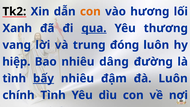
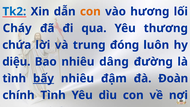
Tk2 colour: black -> blue (14, 12)
Xanh: Xanh -> Cháy (17, 28)
qua underline: present -> none (94, 28)
vang: vang -> chứa (17, 45)
hiệp: hiệp -> diệu (16, 62)
đà Luôn: Luôn -> Đoàn (173, 78)
